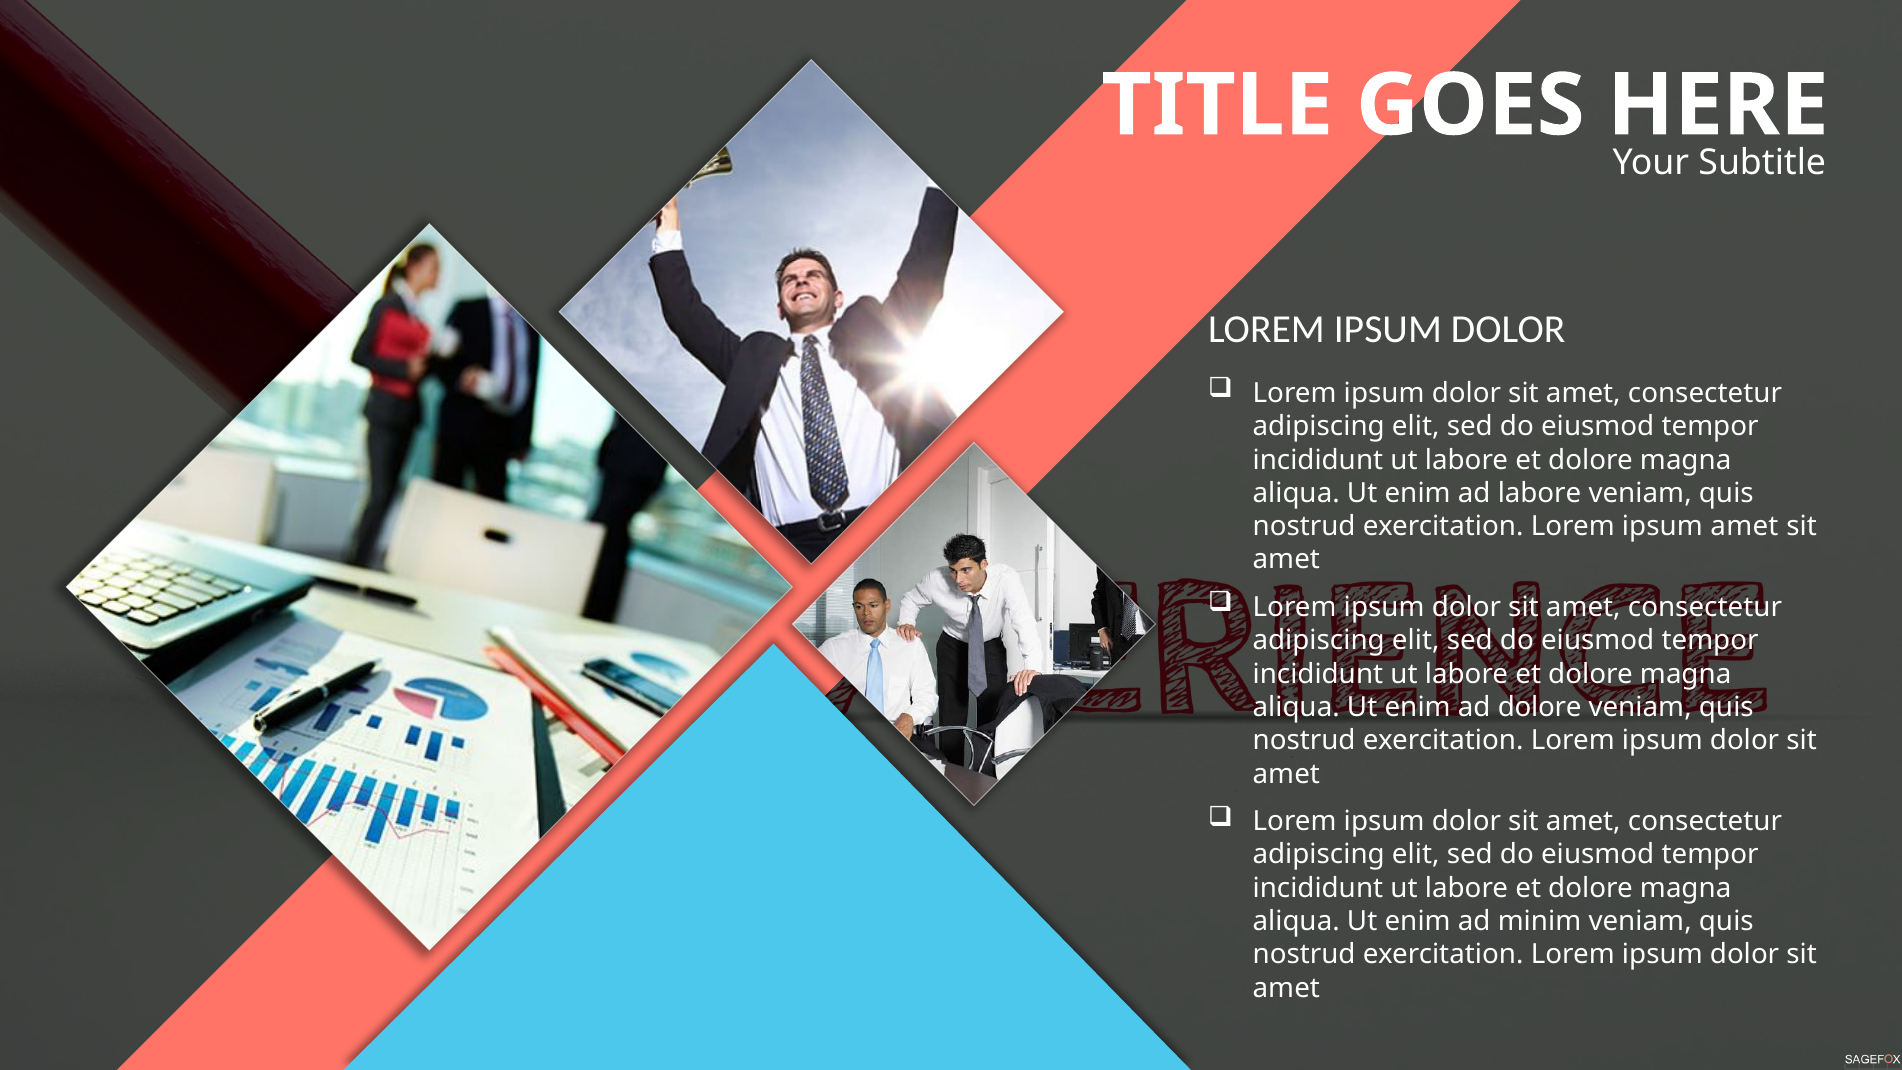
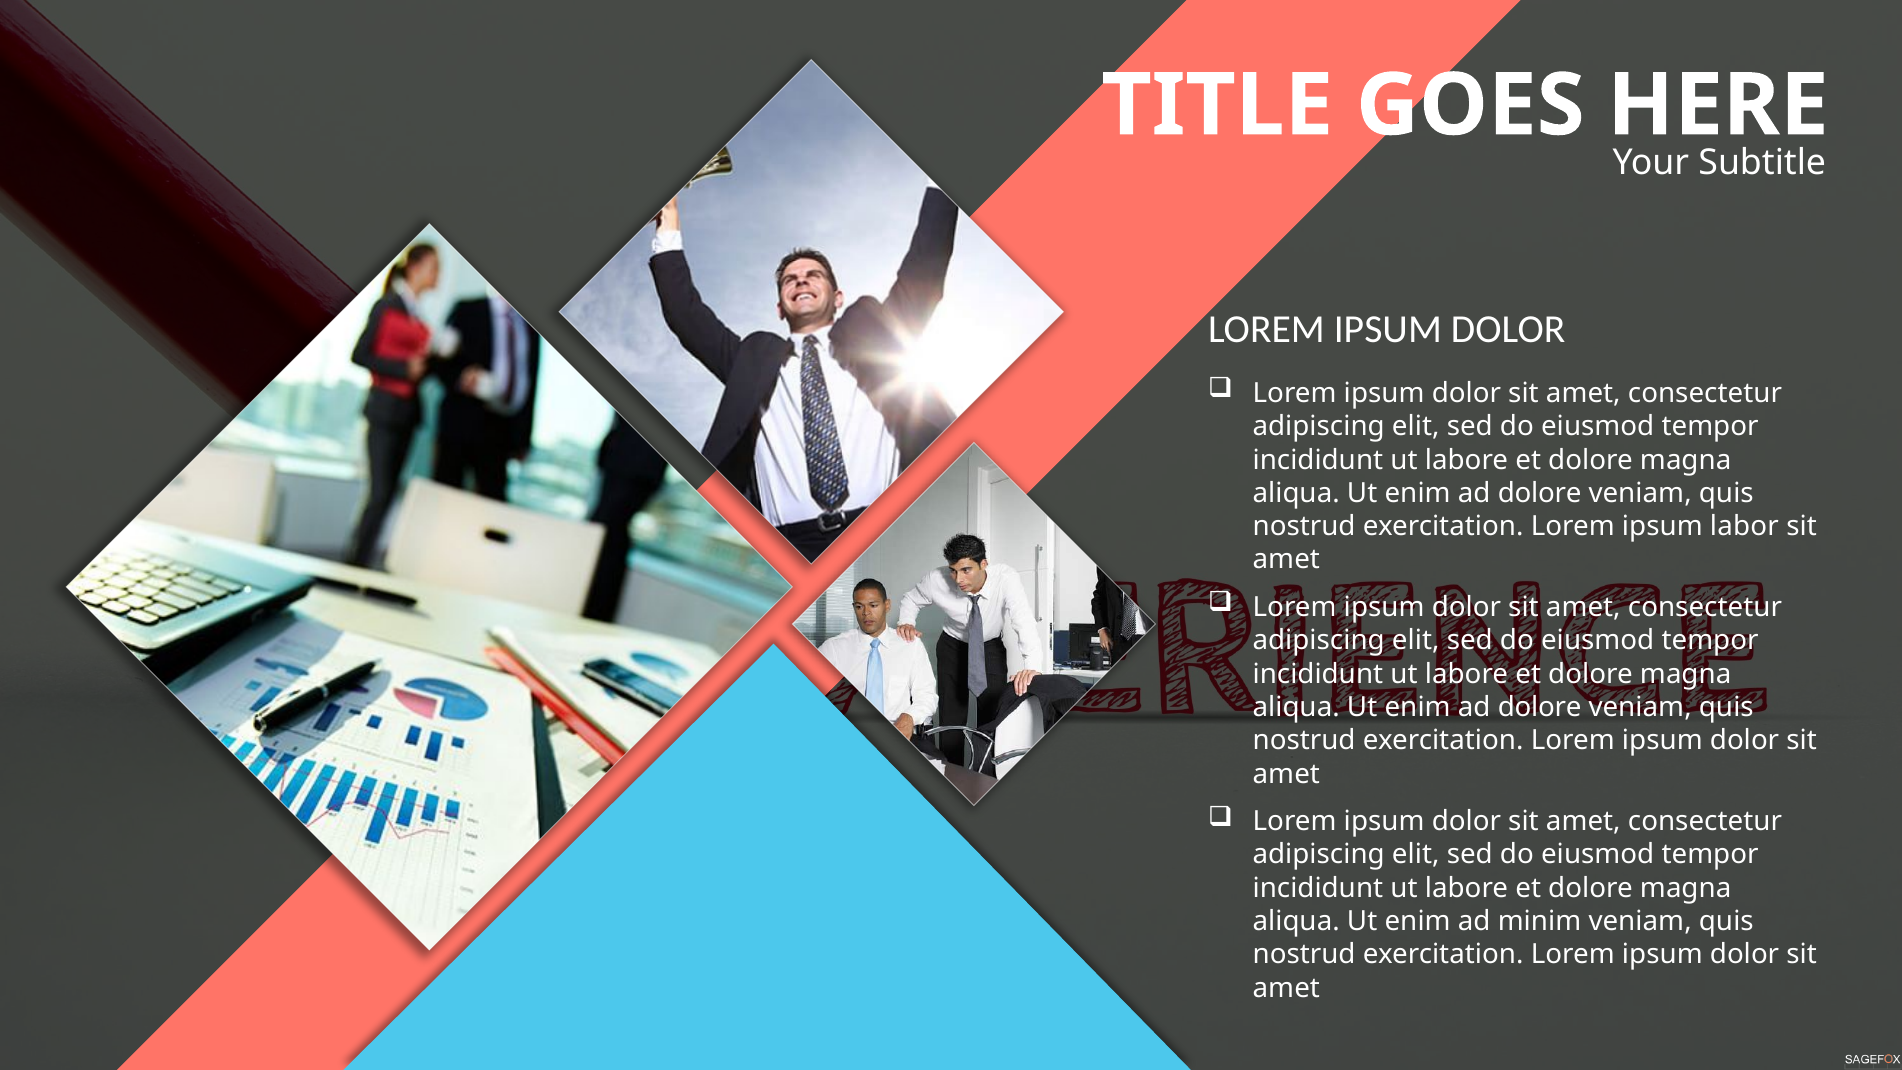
labore: labore -> dolore (1540, 493)
ipsum amet: amet -> labor (1744, 526)
